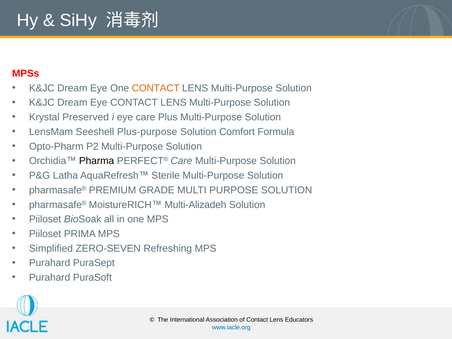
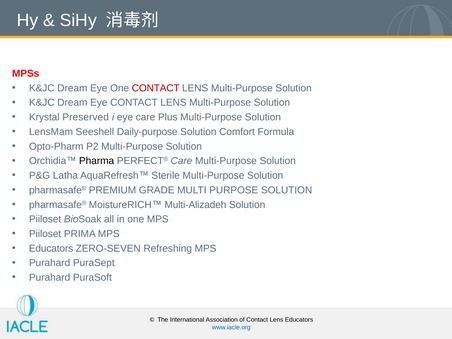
CONTACT colour: orange -> red (156, 88)
Plus-purpose: Plus-purpose -> Daily-purpose (147, 132)
Simplified: Simplified -> Educators (51, 248)
